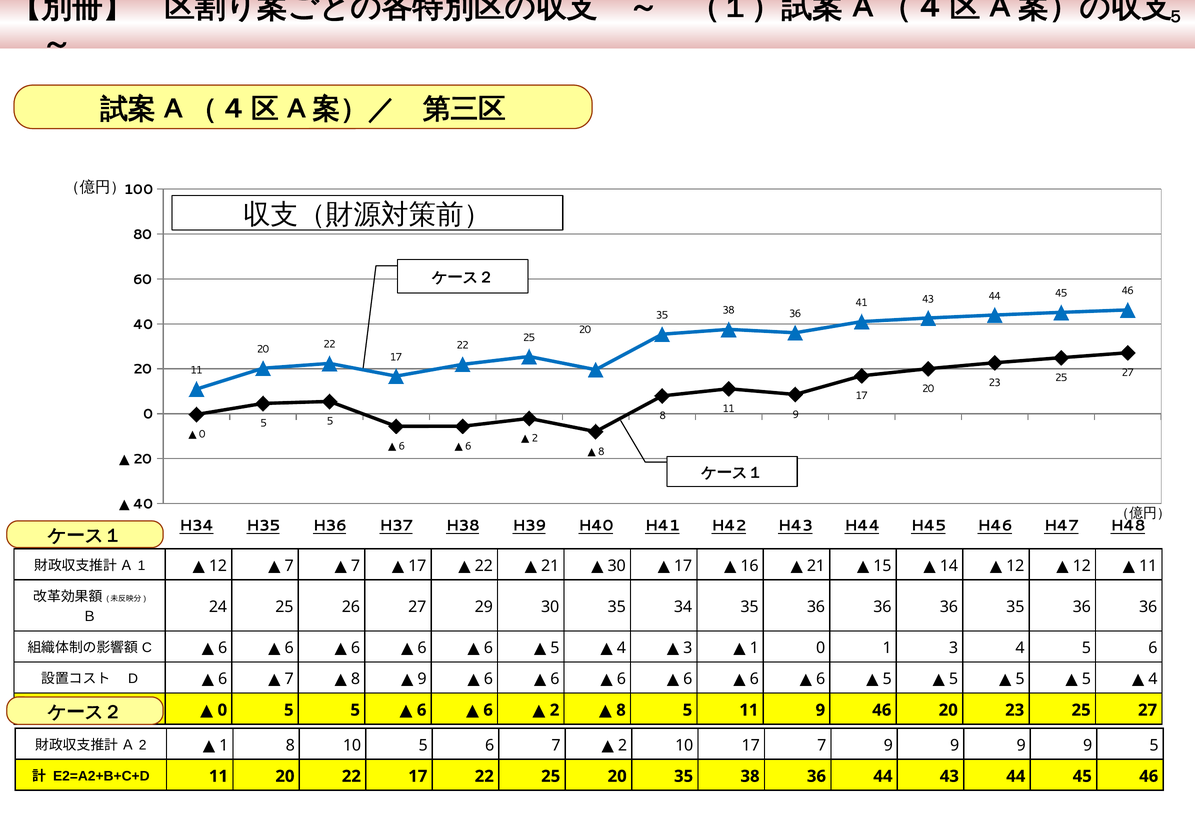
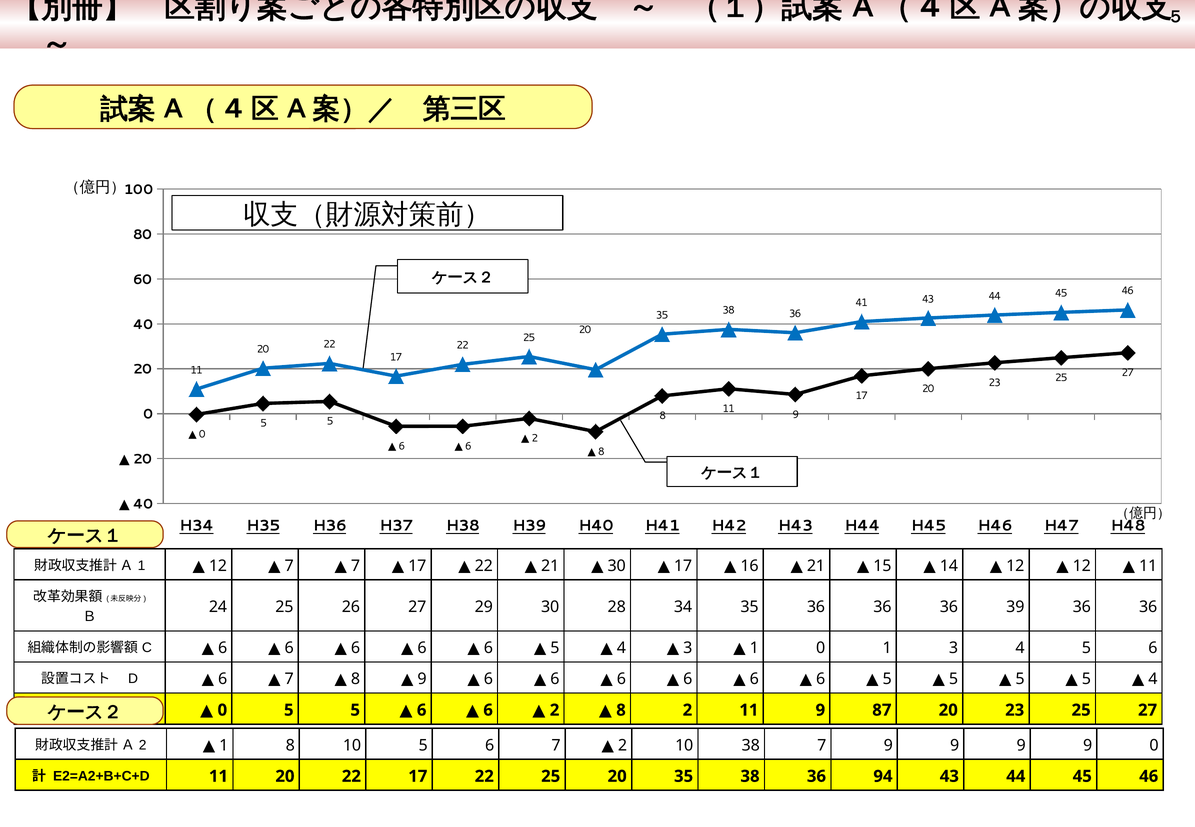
30 35: 35 -> 28 (617, 607)
36 35: 35 -> 39 (1015, 607)
8 5: 5 -> 2 (687, 710)
9 46: 46 -> 87 (882, 710)
10 17: 17 -> 38 (751, 745)
9 5: 5 -> 0 (1154, 745)
36 44: 44 -> 94 (883, 777)
